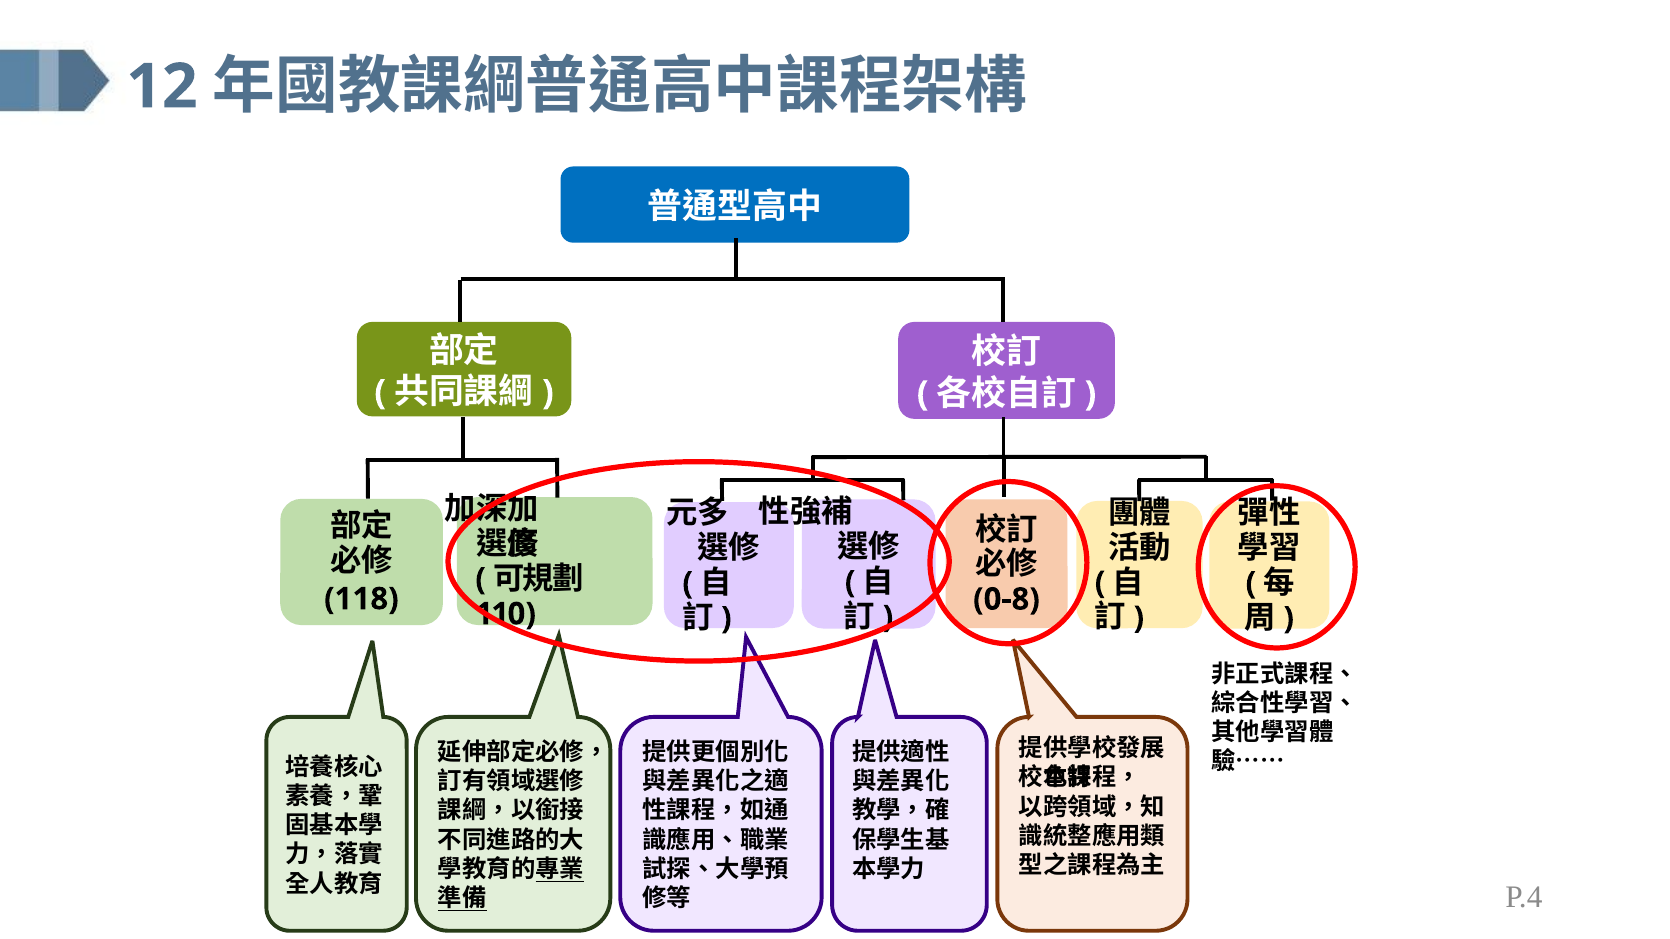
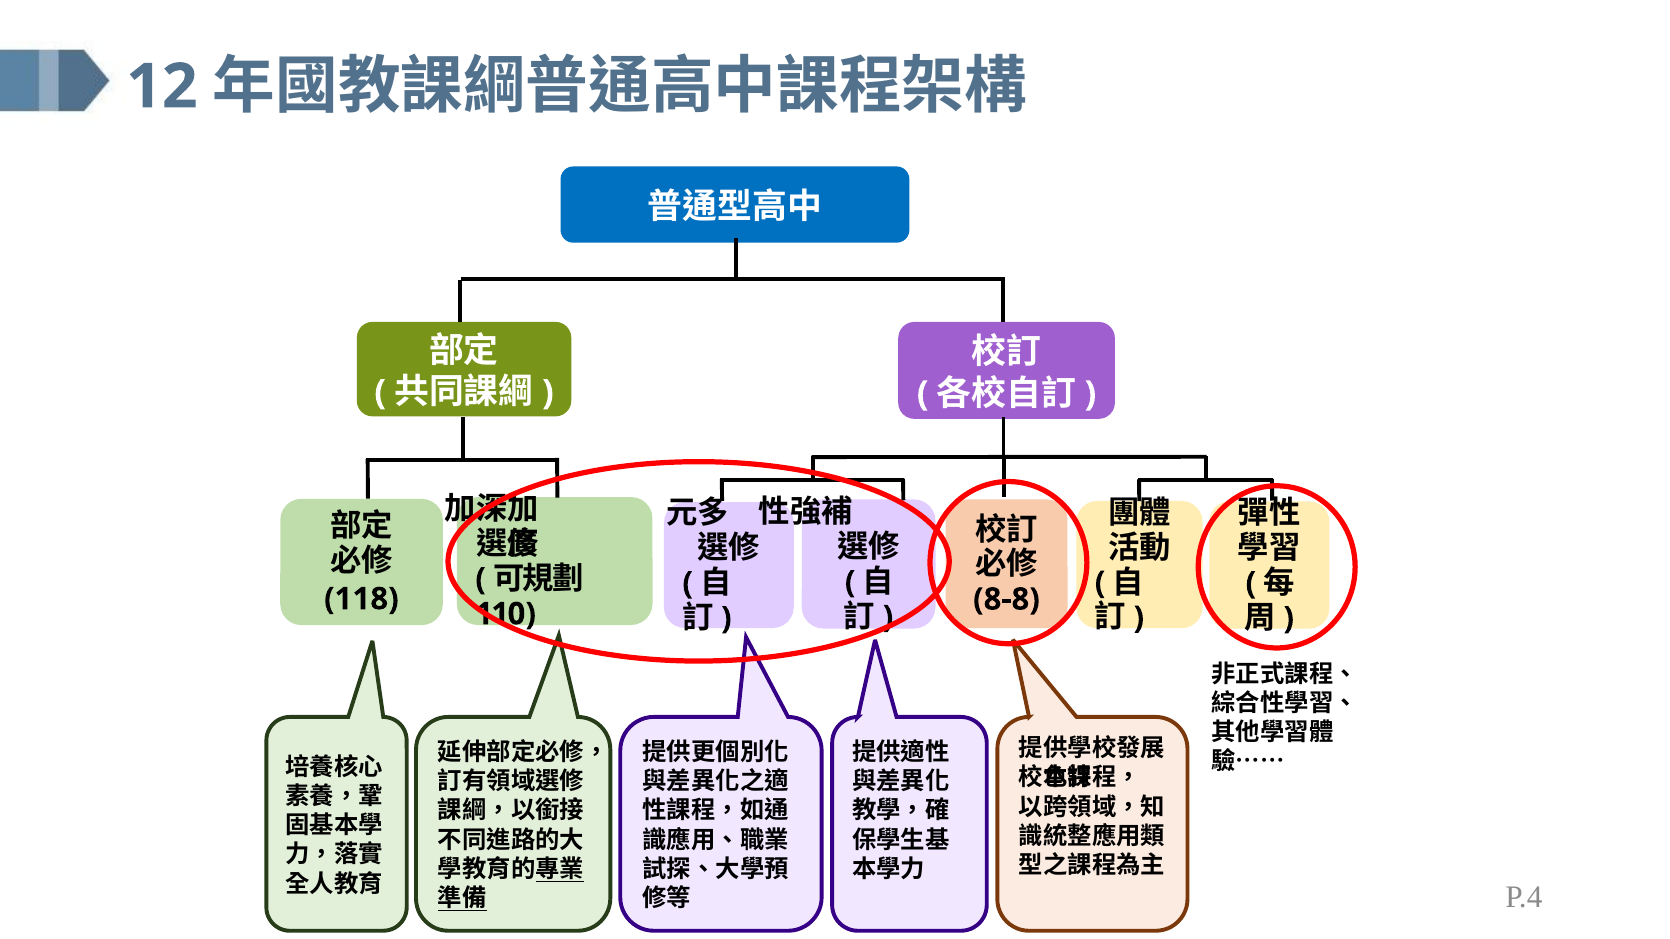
0-8: 0-8 -> 8-8 (1006, 600)
